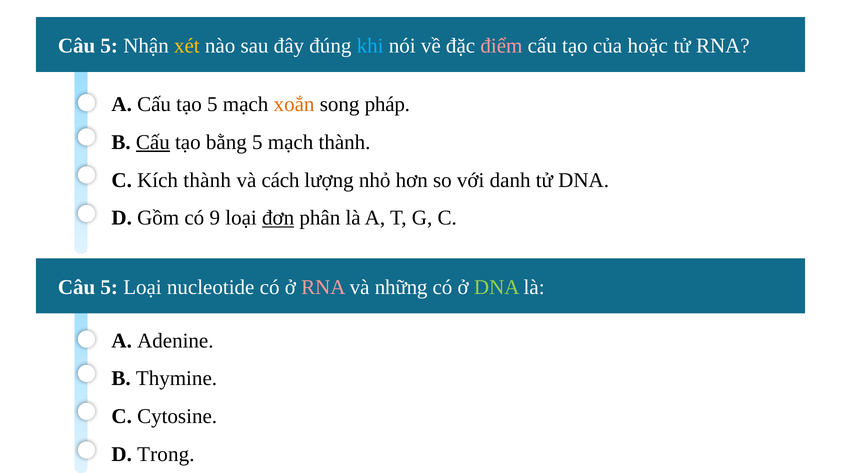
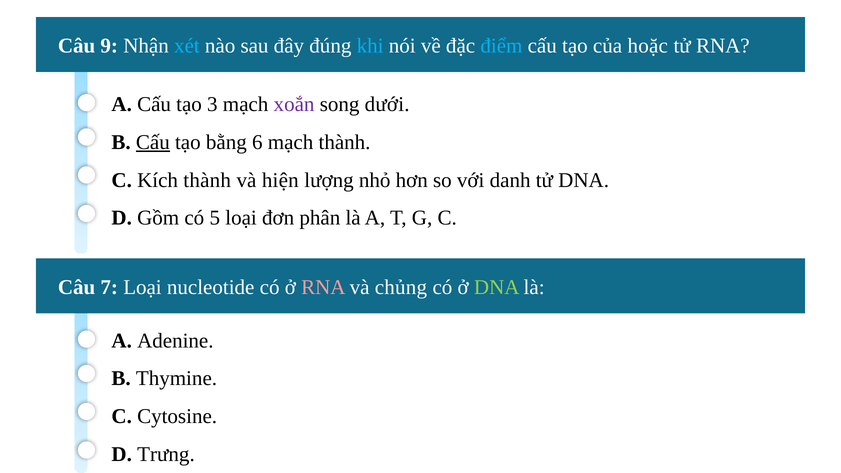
5: 5 -> 9 (109, 46)
xét colour: yellow -> light blue (187, 46)
điểm colour: pink -> light blue (501, 46)
tạo 5: 5 -> 3 (212, 104)
xoắn colour: orange -> purple (294, 104)
pháp: pháp -> dưới (387, 104)
bằng 5: 5 -> 6 (257, 142)
cách: cách -> hiện (280, 180)
9: 9 -> 5 (215, 218)
đơn underline: present -> none (278, 218)
5: 5 -> 7 (109, 287)
những: những -> chủng (401, 287)
Trong: Trong -> Trưng (166, 454)
